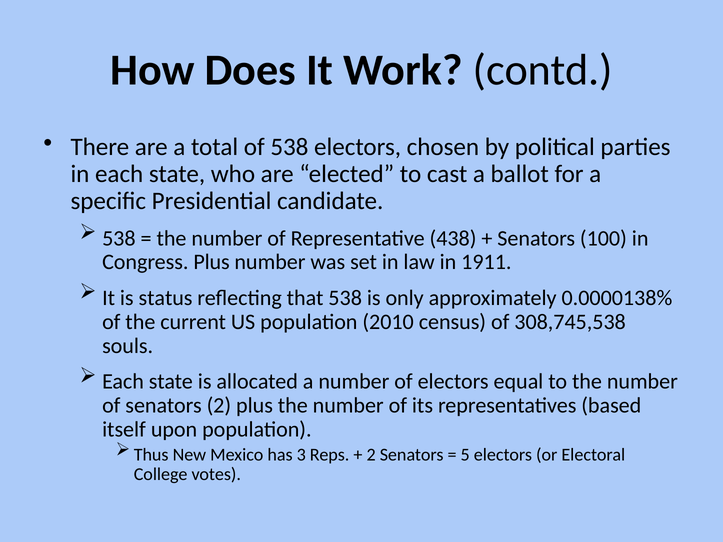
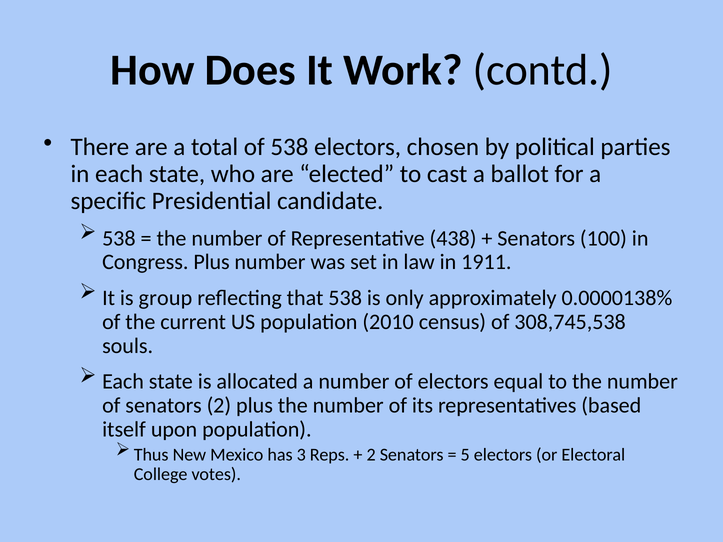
status: status -> group (165, 298)
